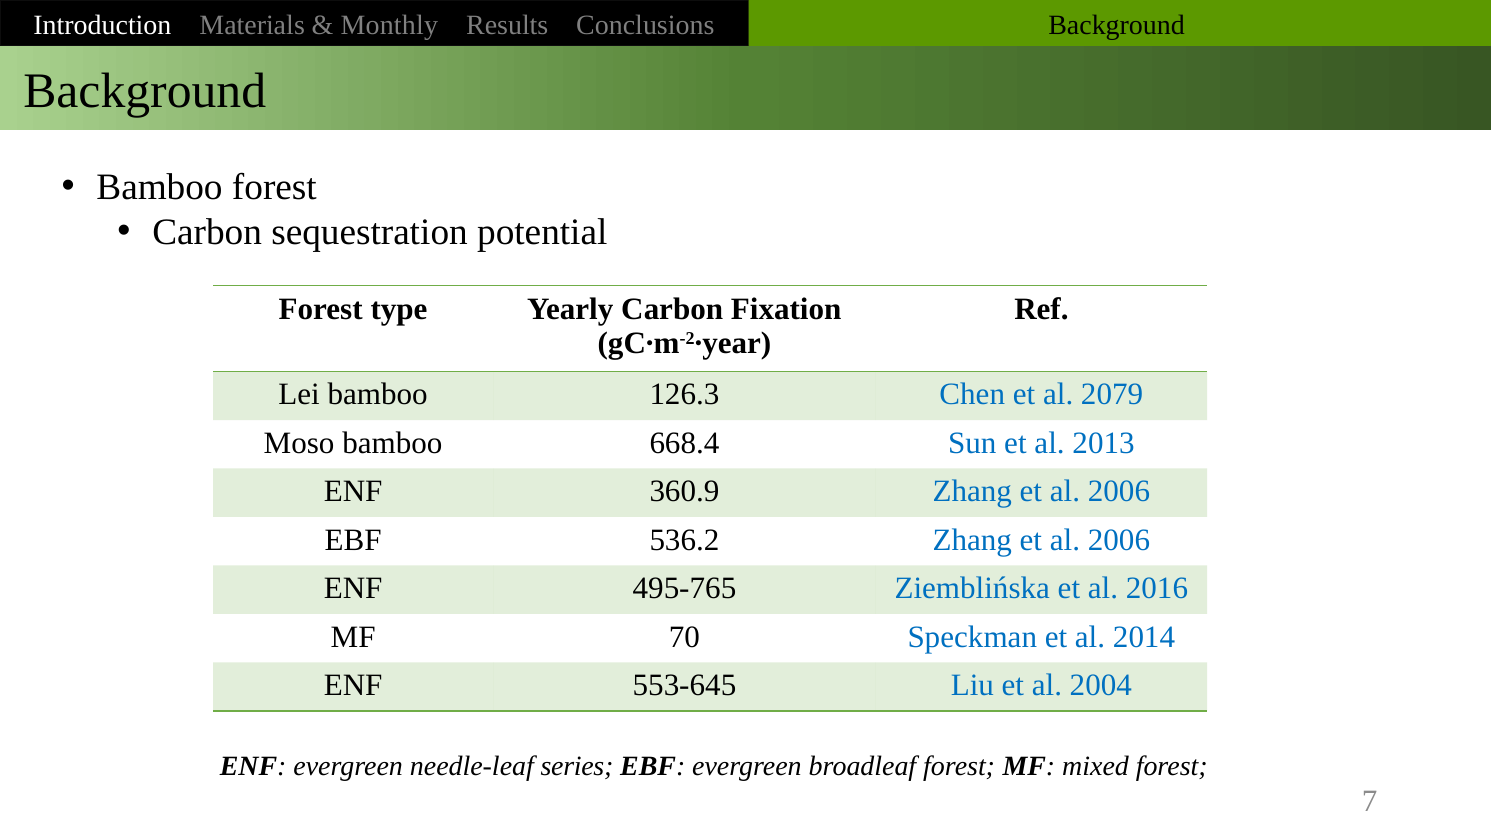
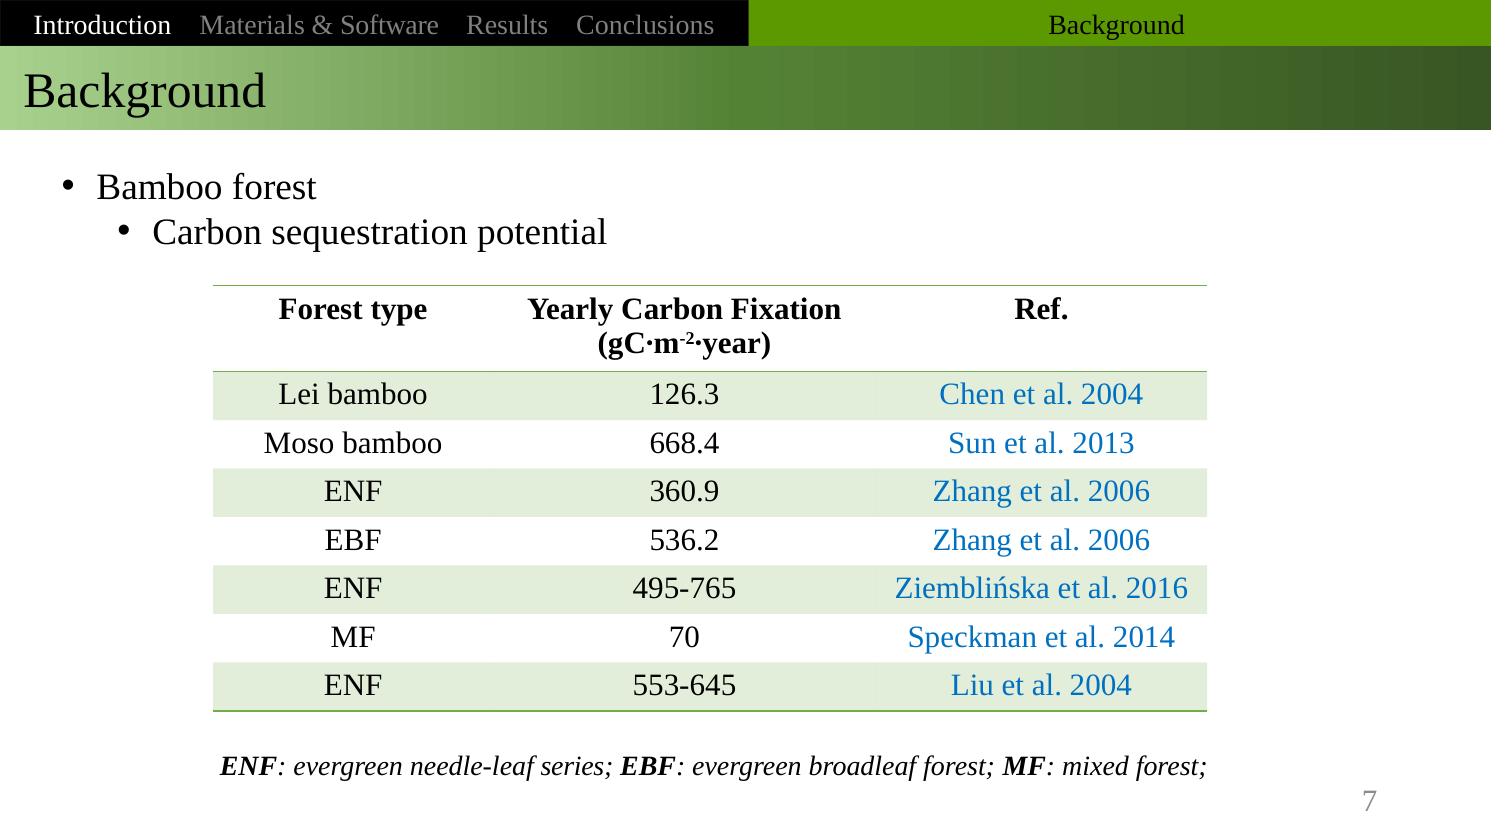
Monthly: Monthly -> Software (390, 25)
Chen et al 2079: 2079 -> 2004 (1112, 395)
